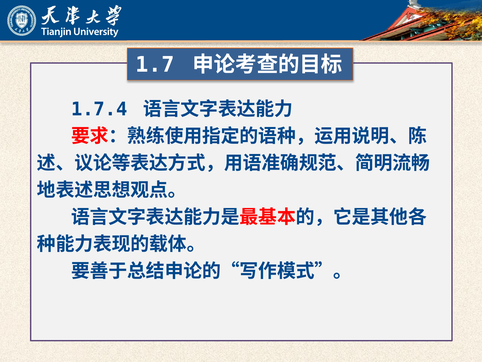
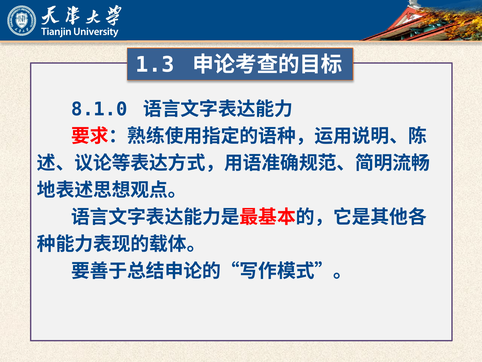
1.7: 1.7 -> 1.3 (155, 65)
1.7.4: 1.7.4 -> 8.1.0 (99, 109)
